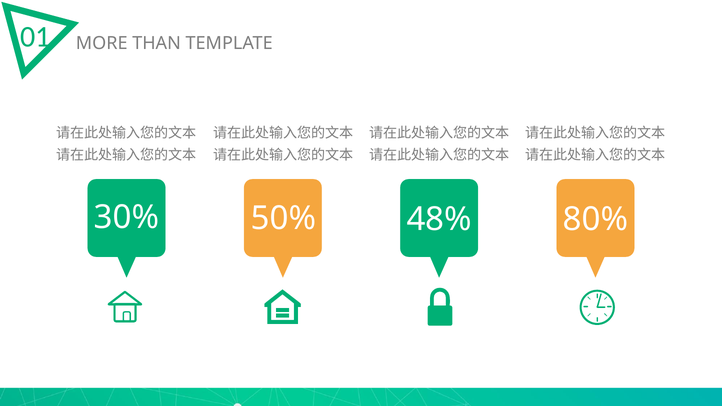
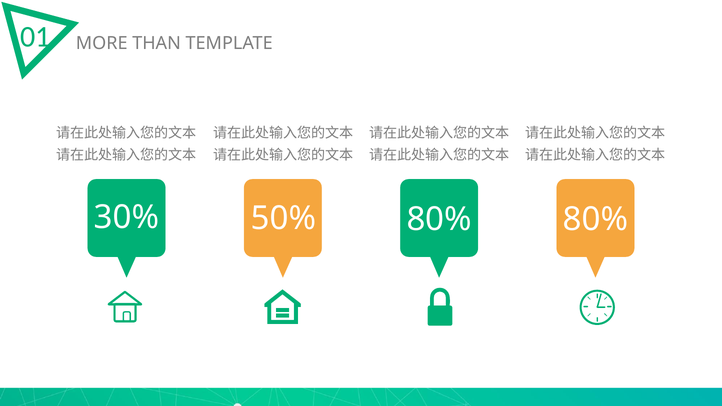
50% 48%: 48% -> 80% (439, 219)
